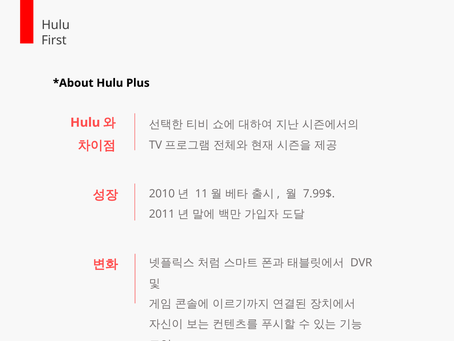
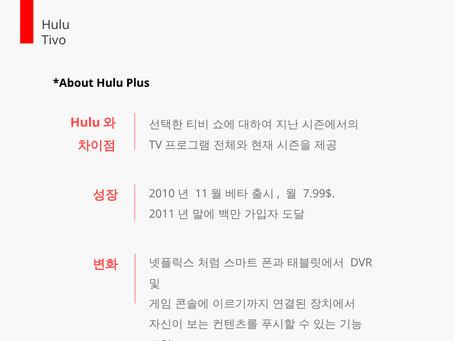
First: First -> Tivo (54, 40)
